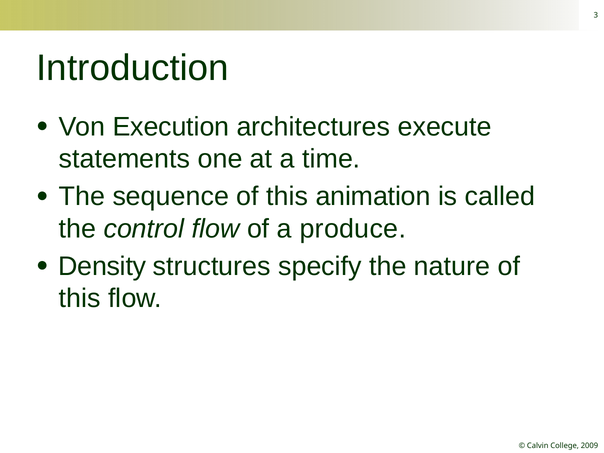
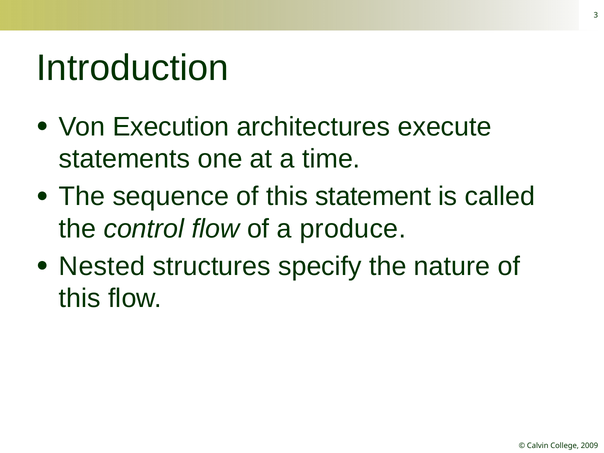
animation: animation -> statement (373, 197)
Density: Density -> Nested (102, 266)
